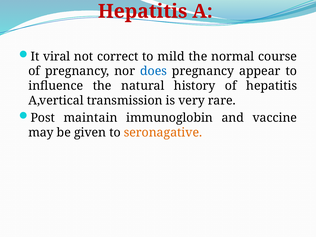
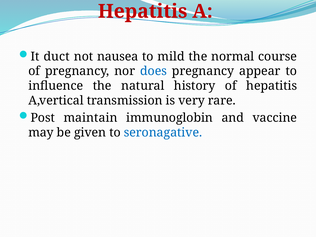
viral: viral -> duct (57, 56)
correct: correct -> nausea (118, 56)
seronagative colour: orange -> blue (163, 133)
